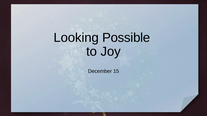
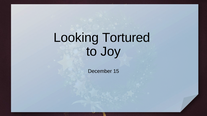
Possible: Possible -> Tortured (126, 38)
